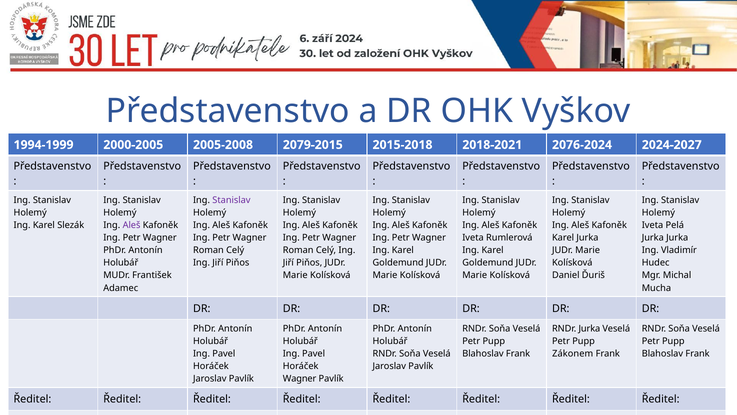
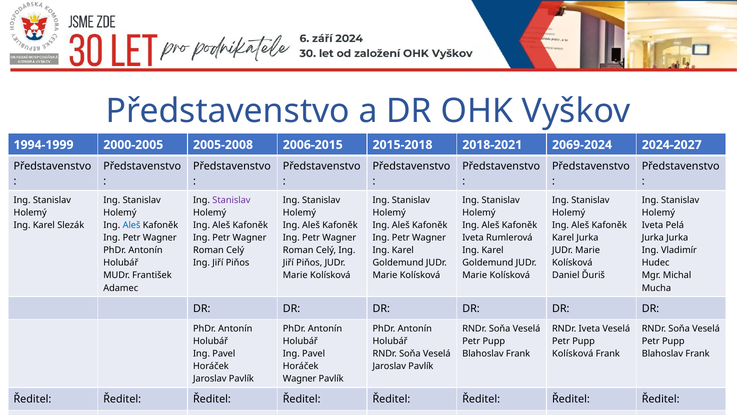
2079-2015: 2079-2015 -> 2006-2015 (313, 145)
2076-2024: 2076-2024 -> 2069-2024 (582, 145)
Aleš colour: purple -> blue (132, 225)
RNDr Jurka: Jurka -> Iveta (589, 328)
Zákonem: Zákonem -> Kolísková (573, 353)
